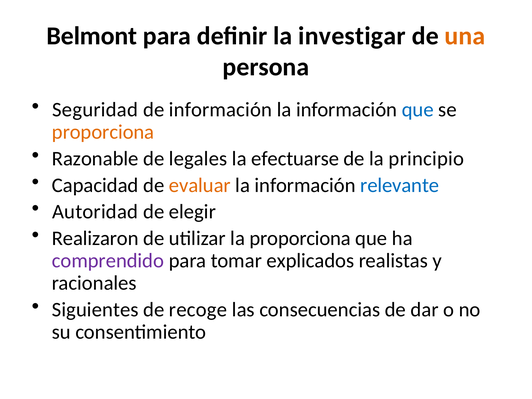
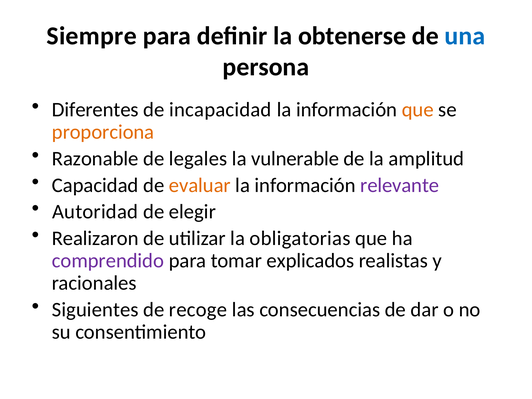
Belmont: Belmont -> Siempre (92, 36)
investigar: investigar -> obtenerse (352, 36)
una colour: orange -> blue (465, 36)
Seguridad: Seguridad -> Diferentes (95, 110)
de información: información -> incapacidad (220, 110)
que colour: blue -> orange (418, 110)
efectuarse: efectuarse -> vulnerable (295, 159)
principio: principio -> amplitud (426, 159)
relevante colour: blue -> purple (400, 185)
la proporciona: proporciona -> obligatorias (300, 238)
